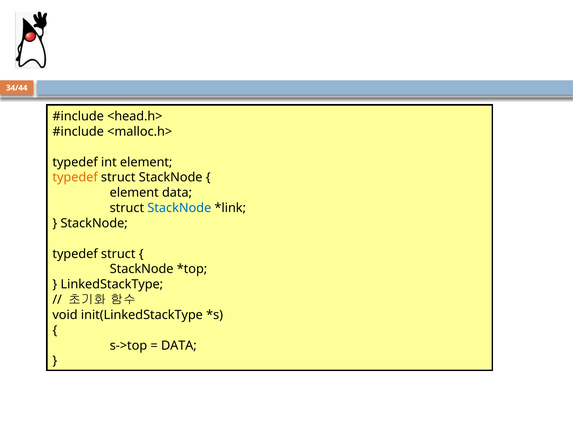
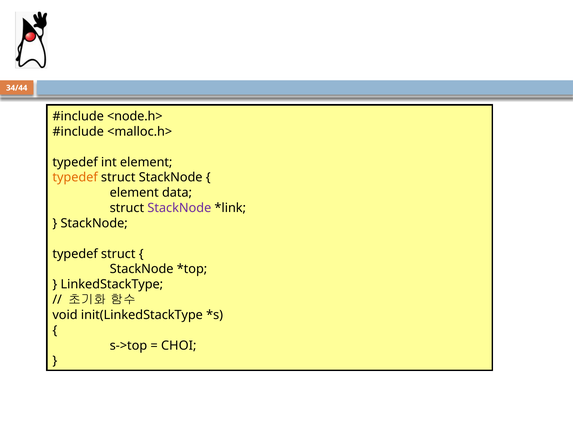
<head.h>: <head.h> -> <node.h> (135, 116)
StackNode colour: blue -> purple (179, 208)
DATA: DATA -> CHOI (179, 345)
